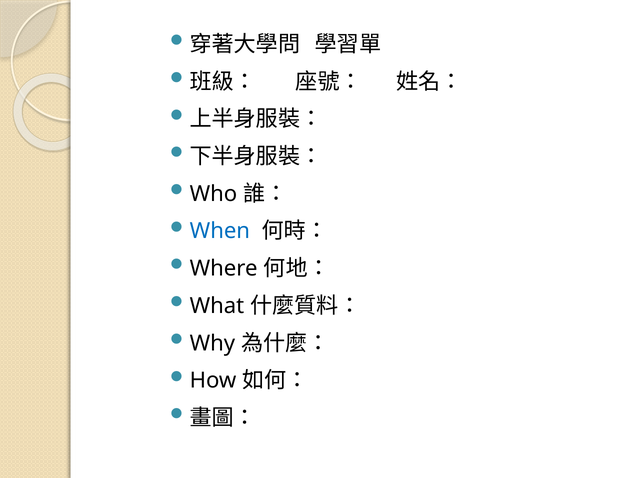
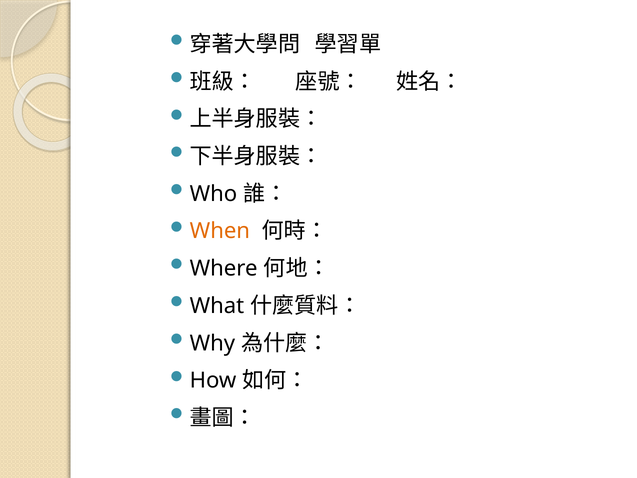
When colour: blue -> orange (220, 231)
